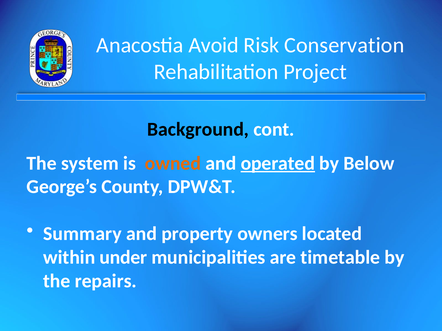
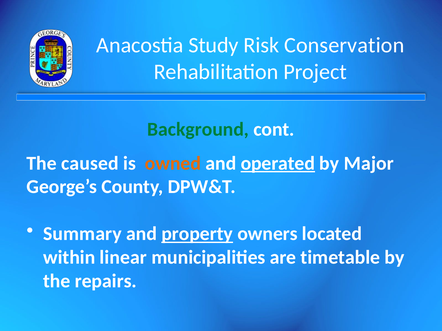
Avoid: Avoid -> Study (213, 45)
Background colour: black -> green (198, 130)
system: system -> caused (90, 163)
Below: Below -> Major (369, 163)
property underline: none -> present (197, 234)
under: under -> linear (123, 258)
